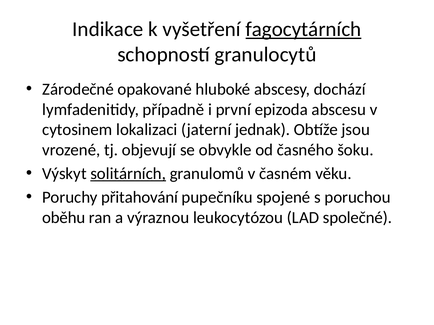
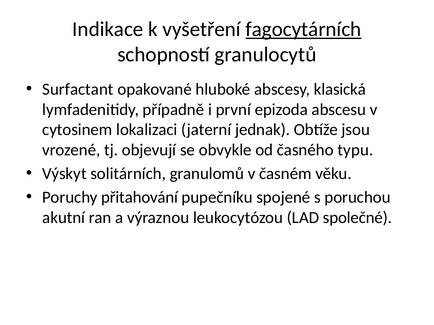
Zárodečné: Zárodečné -> Surfactant (78, 89)
dochází: dochází -> klasická (340, 89)
šoku: šoku -> typu (355, 150)
solitárních underline: present -> none (128, 174)
oběhu: oběhu -> akutní (64, 218)
